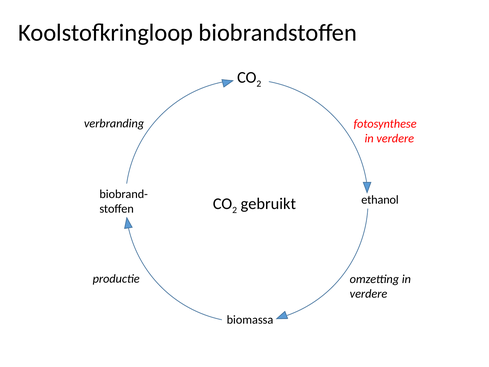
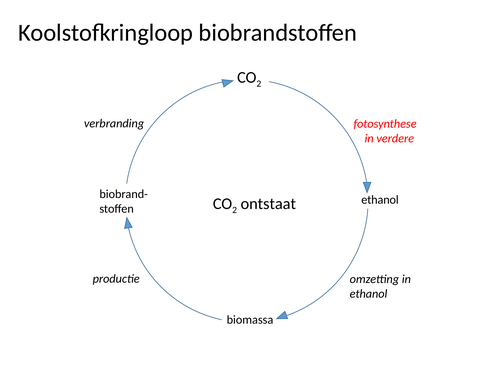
gebruikt: gebruikt -> ontstaat (268, 204)
verdere: verdere -> ethanol (369, 293)
